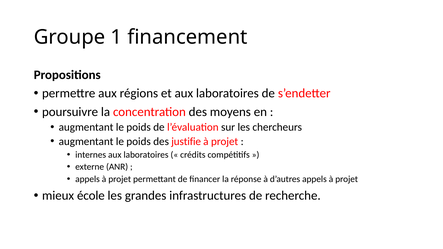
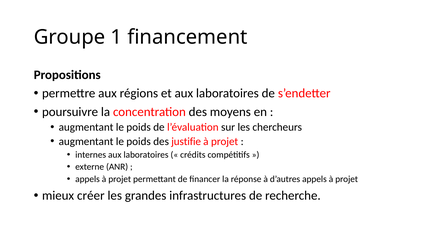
école: école -> créer (91, 196)
